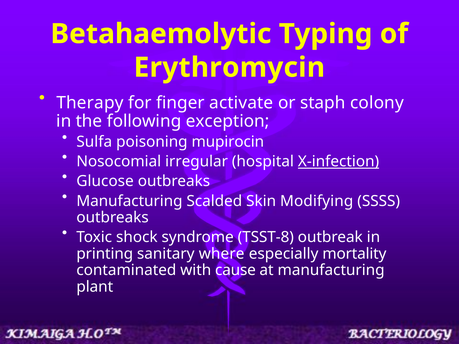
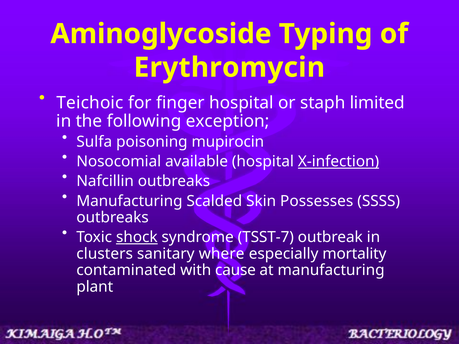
Betahaemolytic: Betahaemolytic -> Aminoglycoside (161, 34)
Therapy: Therapy -> Teichoic (90, 103)
finger activate: activate -> hospital (241, 103)
colony: colony -> limited (377, 103)
irregular: irregular -> available (197, 162)
Glucose: Glucose -> Nafcillin (105, 181)
Modifying: Modifying -> Possesses (317, 201)
shock underline: none -> present (137, 237)
TSST-8: TSST-8 -> TSST-7 (266, 237)
printing: printing -> clusters (105, 254)
